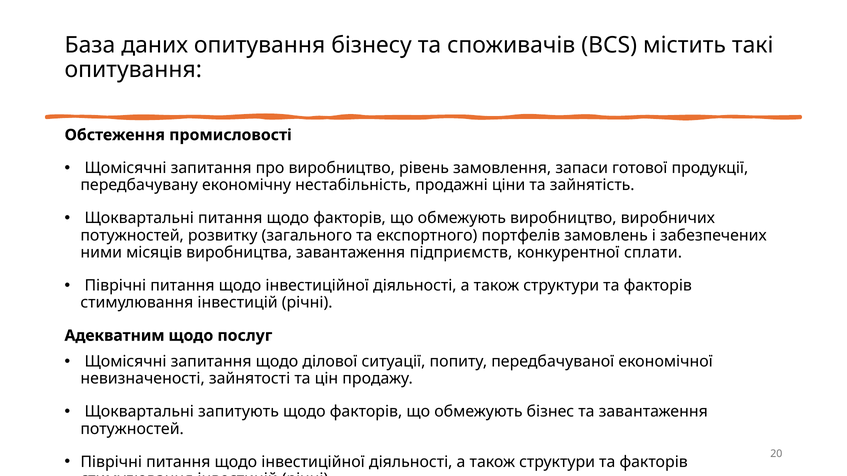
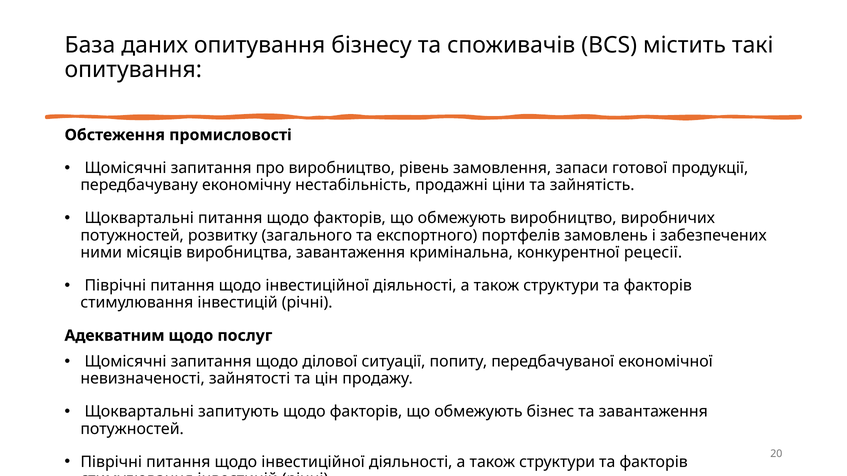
підприємств: підприємств -> кримінальна (461, 253)
сплати: сплати -> рецесії (653, 253)
